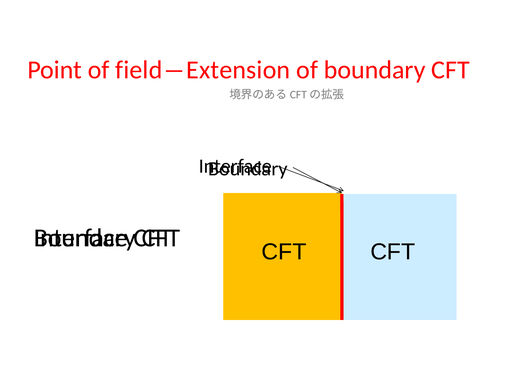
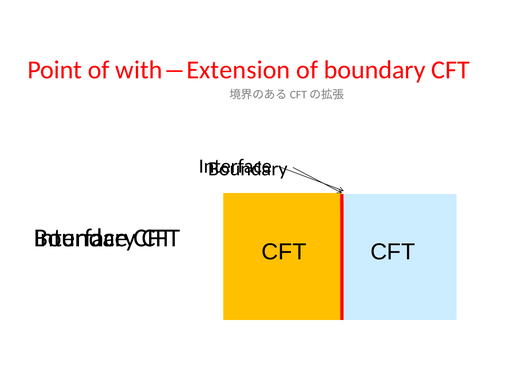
field―Extension: field―Extension -> with―Extension (203, 70)
